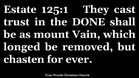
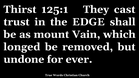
Estate: Estate -> Thirst (20, 9)
DONE: DONE -> EDGE (88, 22)
chasten: chasten -> undone (24, 59)
